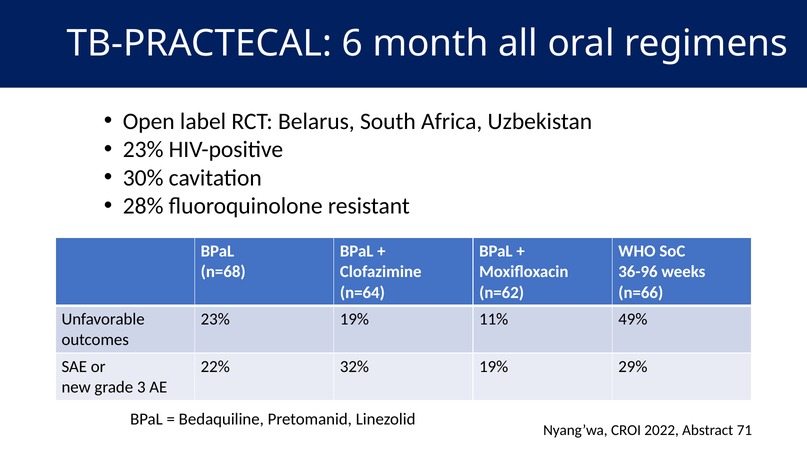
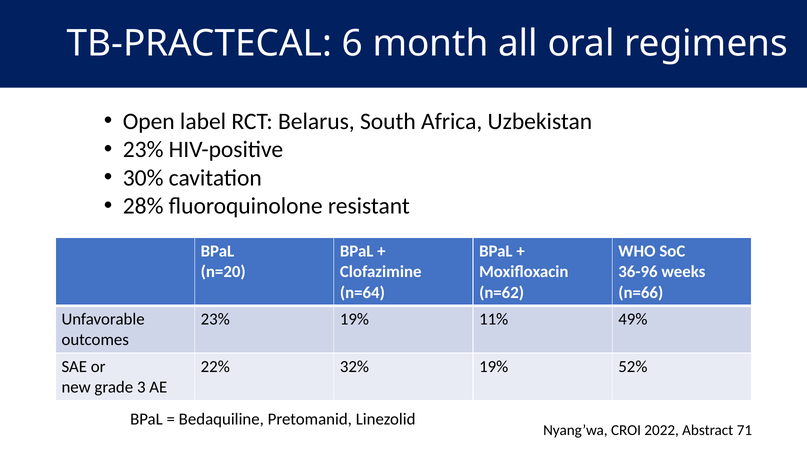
n=68: n=68 -> n=20 (223, 272)
29%: 29% -> 52% (633, 366)
